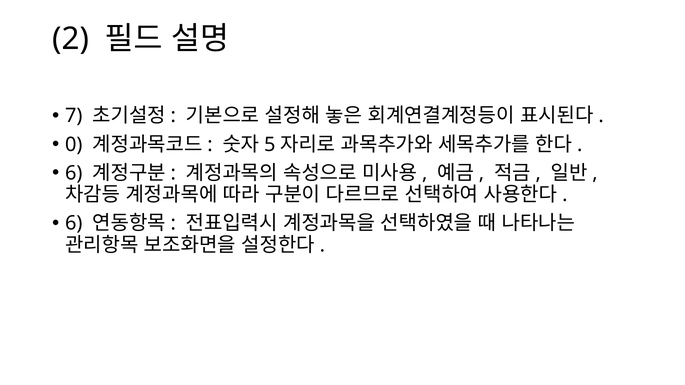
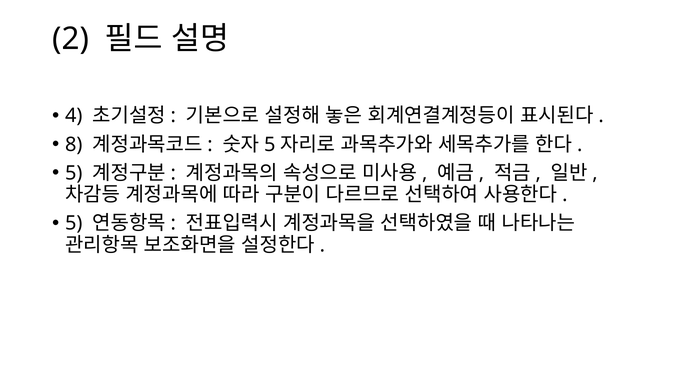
7: 7 -> 4 (74, 116)
0: 0 -> 8 (74, 145)
6: 6 -> 5 (74, 173)
6: 6 -> 5 (74, 224)
